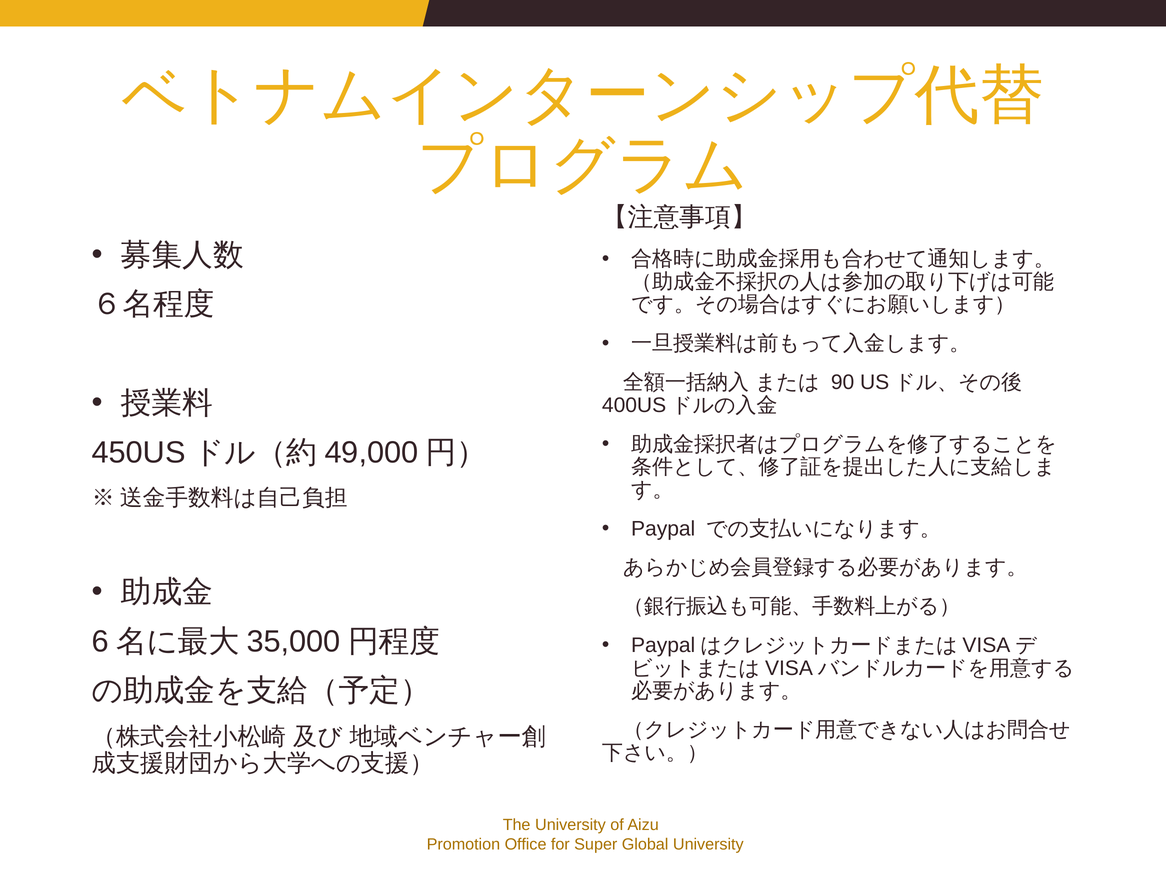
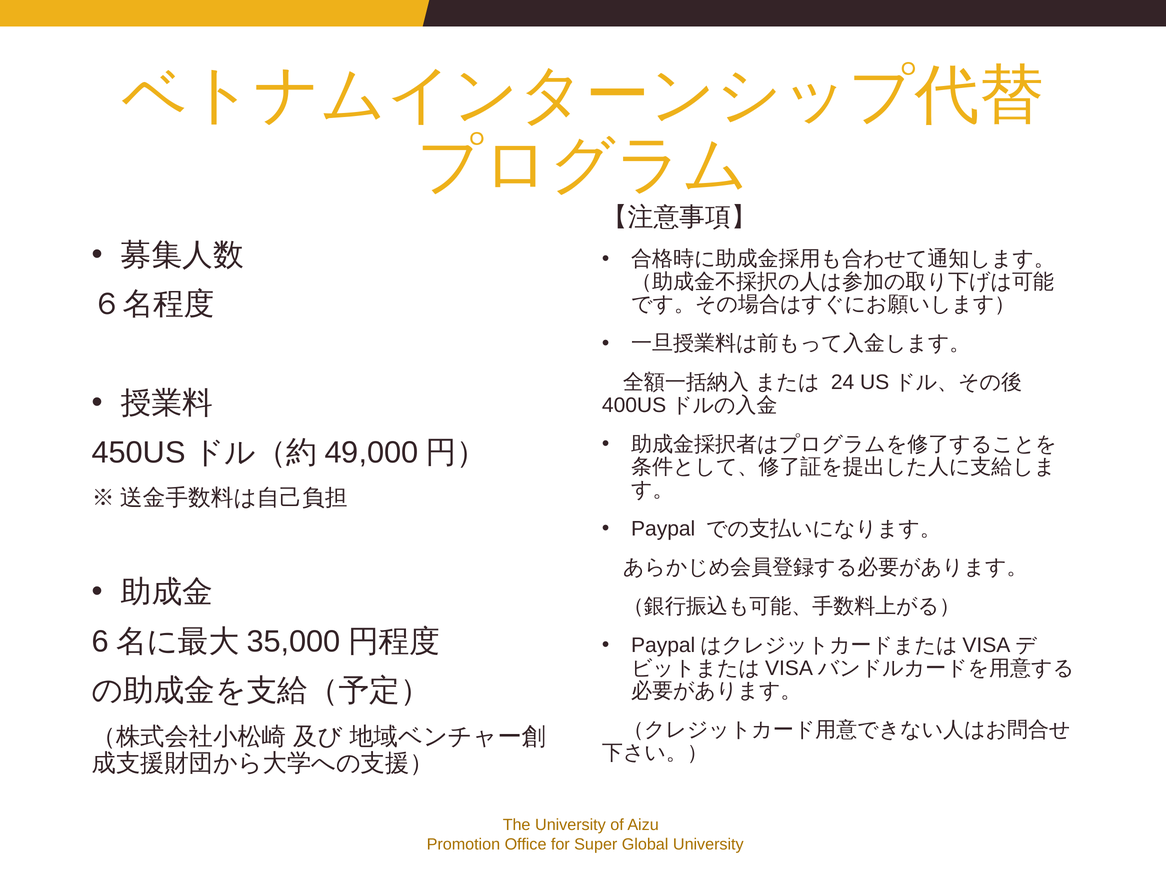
90: 90 -> 24 (843, 383)
